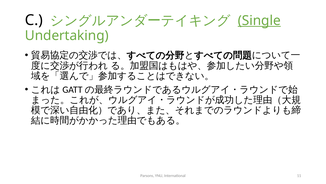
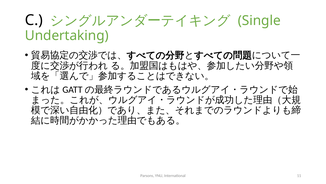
Single underline: present -> none (259, 20)
